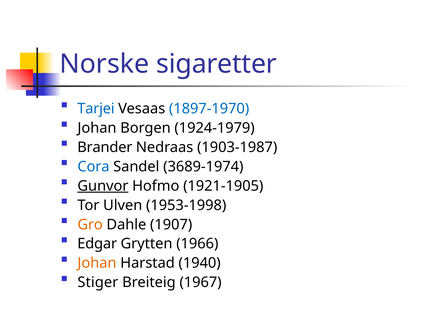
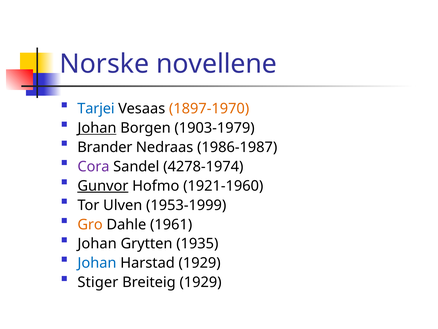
sigaretter: sigaretter -> novellene (217, 64)
1897-1970 colour: blue -> orange (209, 109)
Johan underline: none -> present (97, 128)
1924-1979: 1924-1979 -> 1903-1979 (215, 128)
1903-1987: 1903-1987 -> 1986-1987 (237, 147)
Cora colour: blue -> purple (93, 166)
3689-1974: 3689-1974 -> 4278-1974 (203, 166)
1921-1905: 1921-1905 -> 1921-1960 (223, 186)
1953-1998: 1953-1998 -> 1953-1999 (186, 205)
1907: 1907 -> 1961 (171, 224)
Edgar: Edgar -> Johan (97, 243)
1966: 1966 -> 1935 (197, 243)
Johan colour: orange -> blue (97, 263)
Harstad 1940: 1940 -> 1929 (200, 263)
Breiteig 1967: 1967 -> 1929 (201, 282)
